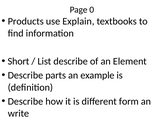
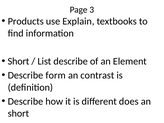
0: 0 -> 3 (92, 10)
parts: parts -> form (56, 75)
example: example -> contrast (97, 75)
form: form -> does (129, 101)
write: write -> short (18, 113)
